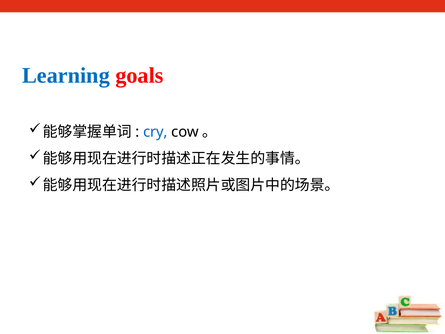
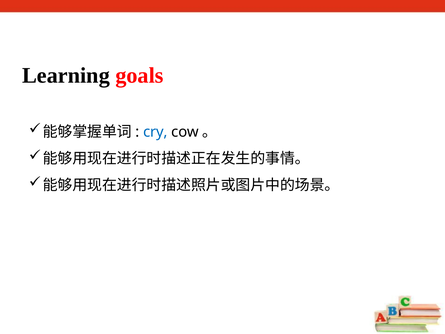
Learning colour: blue -> black (66, 75)
